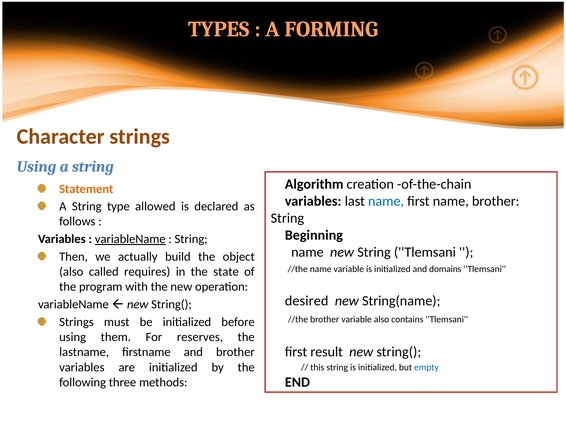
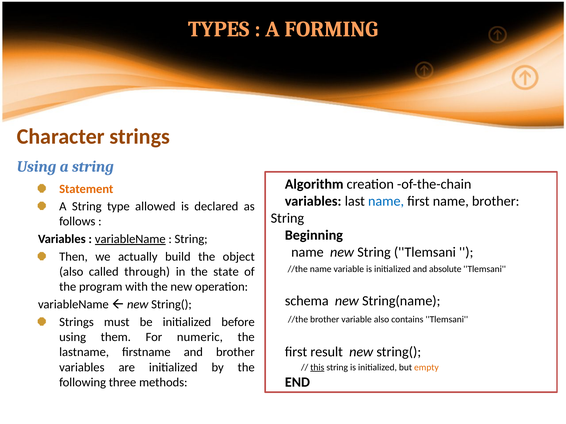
domains: domains -> absolute (445, 269)
requires: requires -> through (147, 272)
desired: desired -> schema (307, 301)
reserves: reserves -> numeric (200, 337)
this underline: none -> present (317, 368)
empty colour: blue -> orange (426, 368)
